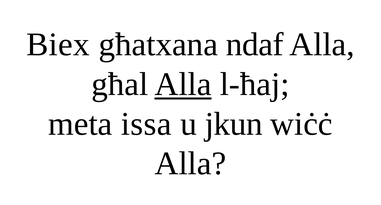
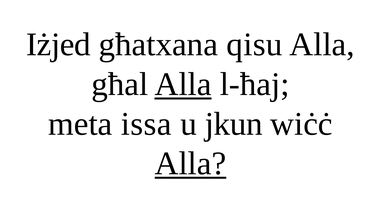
Biex: Biex -> Iżjed (58, 45)
ndaf: ndaf -> qisu (254, 45)
Alla underline: none -> present (190, 164)
